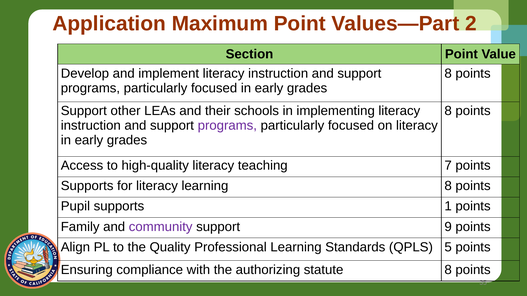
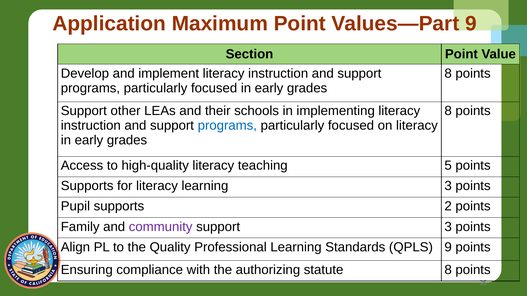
Values—Part 2: 2 -> 9 (471, 24)
programs colour: purple -> blue (227, 126)
7: 7 -> 5 (448, 166)
learning 8: 8 -> 3 (448, 186)
1: 1 -> 2 (448, 207)
support 9: 9 -> 3 (448, 227)
QPLS 5: 5 -> 9 (448, 247)
